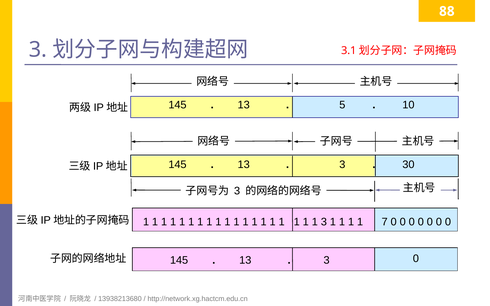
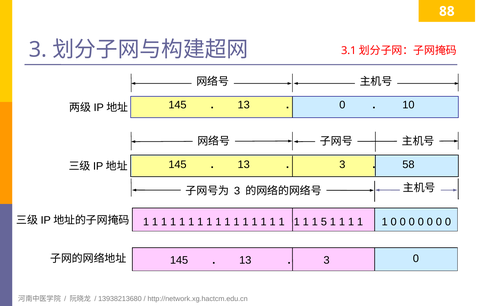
5: 5 -> 0 (342, 105)
30: 30 -> 58 (408, 165)
1 3: 3 -> 5 (324, 222)
7: 7 -> 1 (385, 222)
